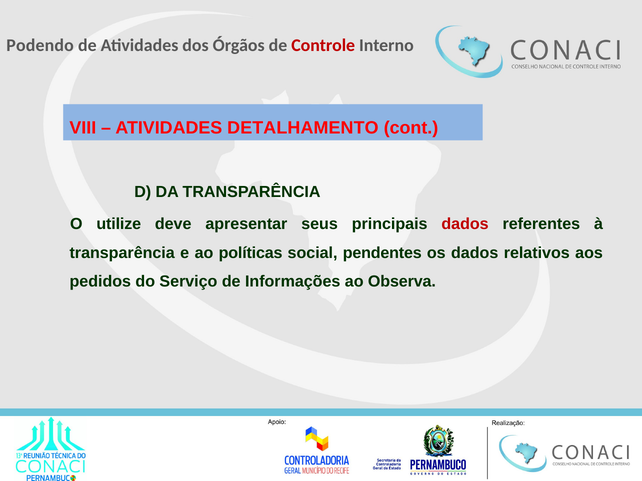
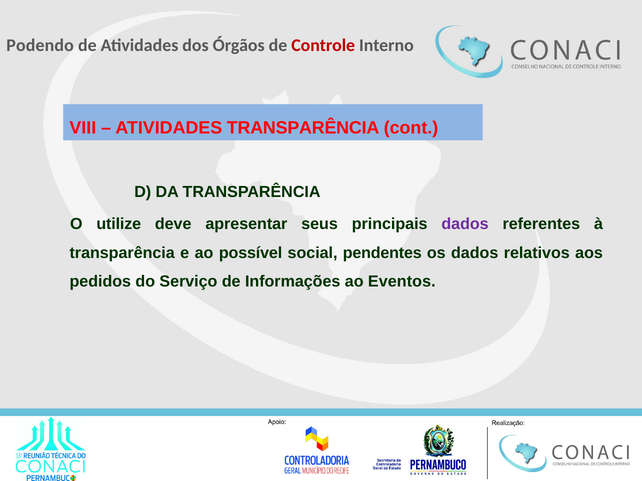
ATIVIDADES DETALHAMENTO: DETALHAMENTO -> TRANSPARÊNCIA (303, 128)
dados colour: red -> purple (465, 224)
políticas: políticas -> possível (251, 253)
Observa: Observa -> Eventos (402, 282)
